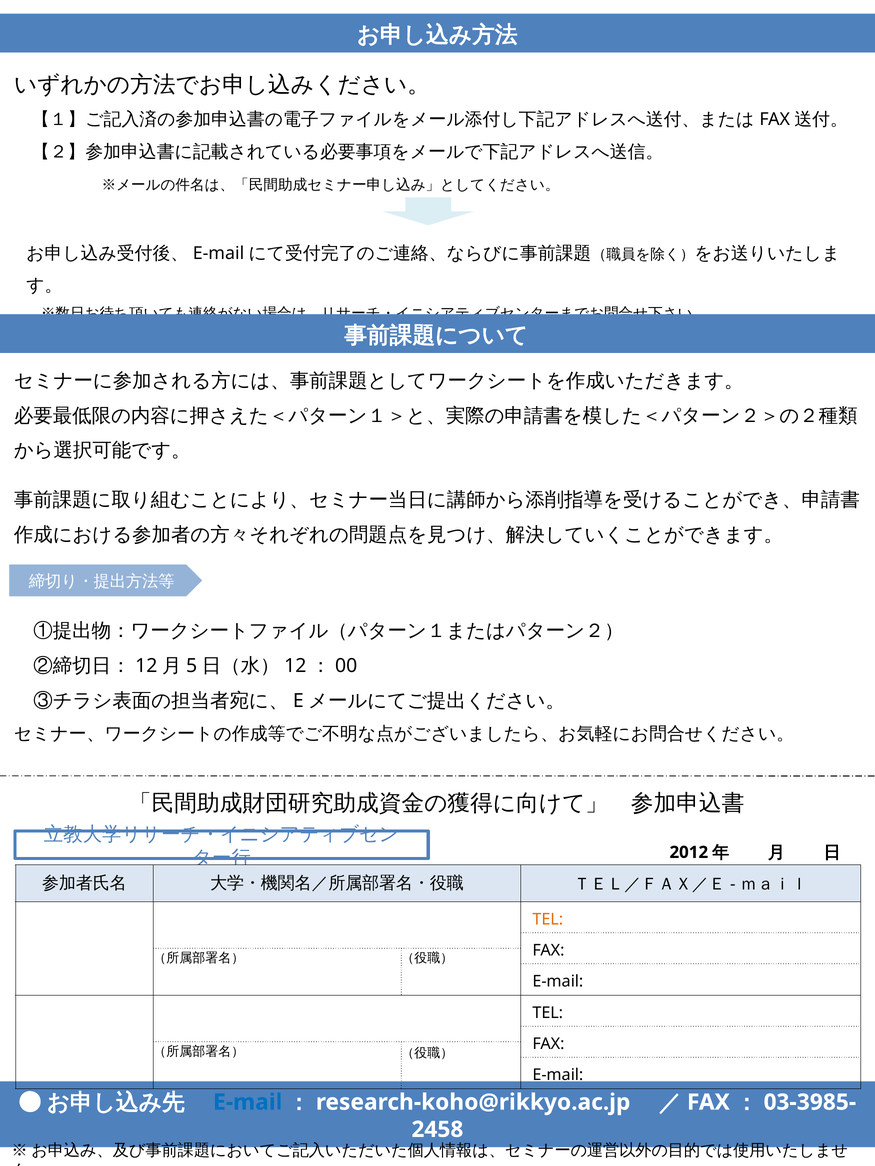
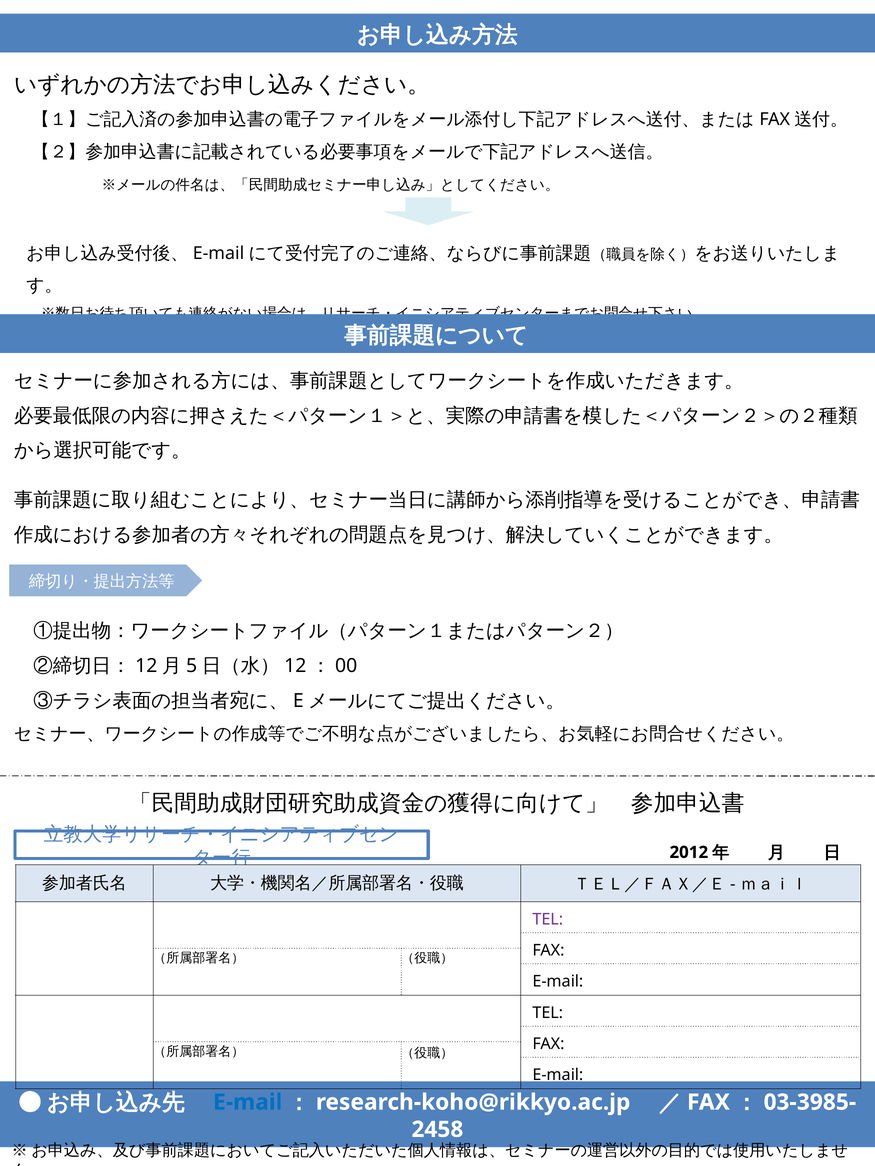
TEL colour: orange -> purple (548, 920)
